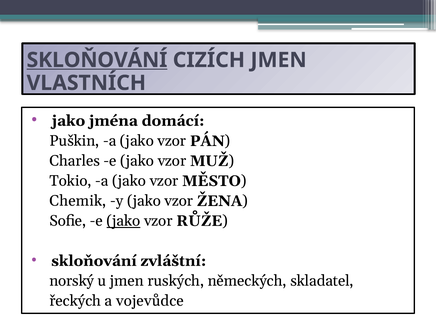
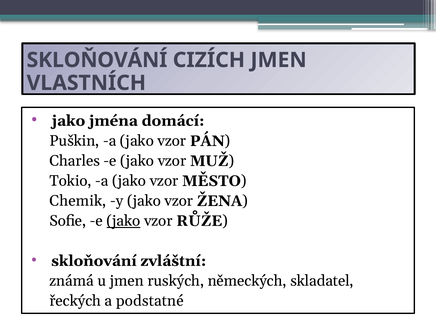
SKLOŇOVÁNÍ underline: present -> none (97, 60)
norský: norský -> známá (72, 281)
vojevůdce: vojevůdce -> podstatné (150, 301)
